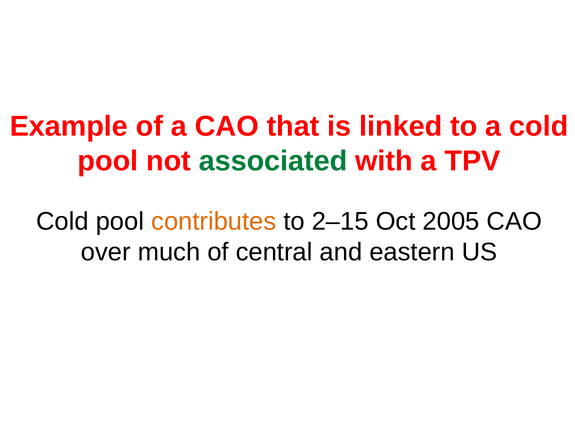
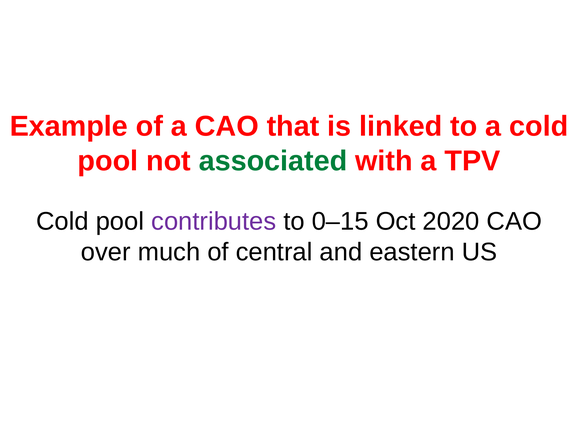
contributes colour: orange -> purple (214, 222)
2–15: 2–15 -> 0–15 (340, 222)
2005: 2005 -> 2020 (451, 222)
